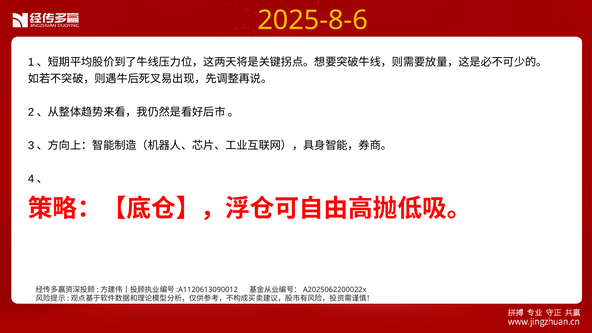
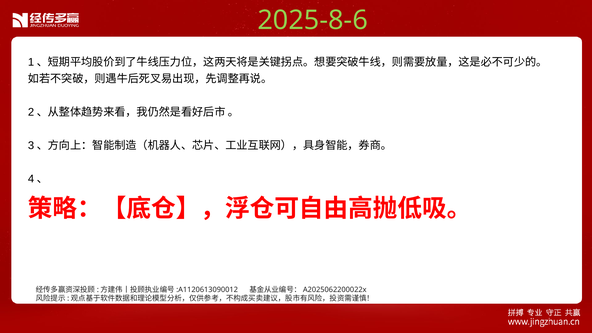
2025-8-6 colour: yellow -> light green (313, 20)
